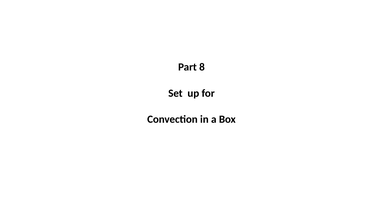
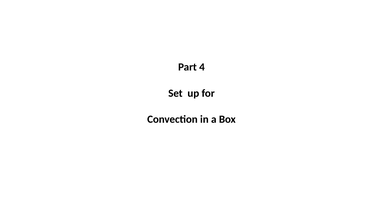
8: 8 -> 4 (202, 67)
